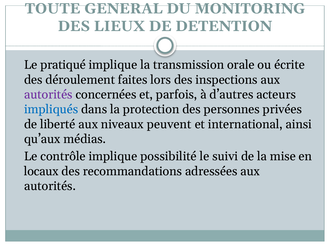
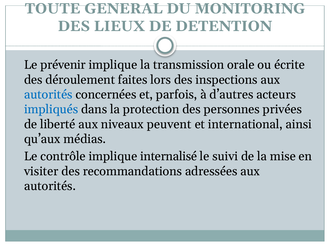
pratiqué: pratiqué -> prévenir (63, 65)
autorités colour: purple -> blue (48, 95)
possibilité: possibilité -> internalisé (169, 157)
locaux: locaux -> visiter (41, 172)
